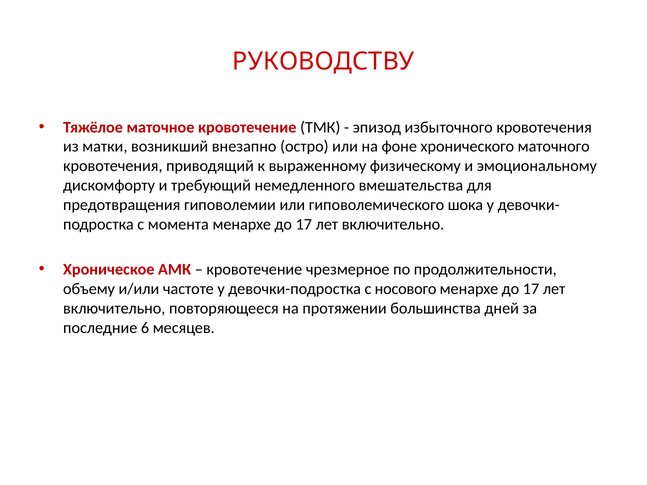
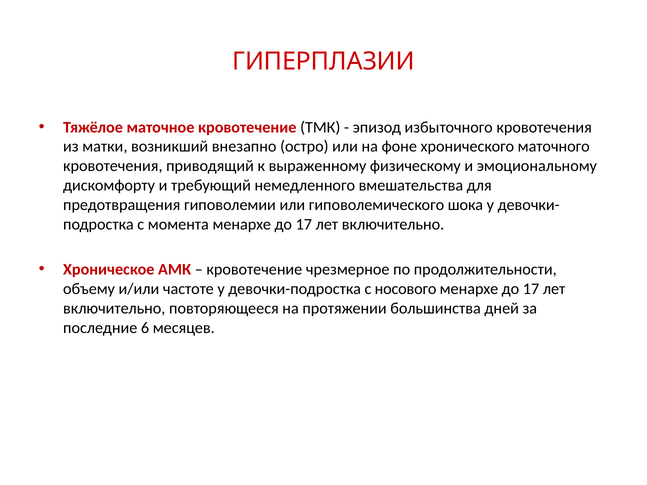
РУКОВОДСТВУ: РУКОВОДСТВУ -> ГИПЕРПЛАЗИИ (324, 62)
